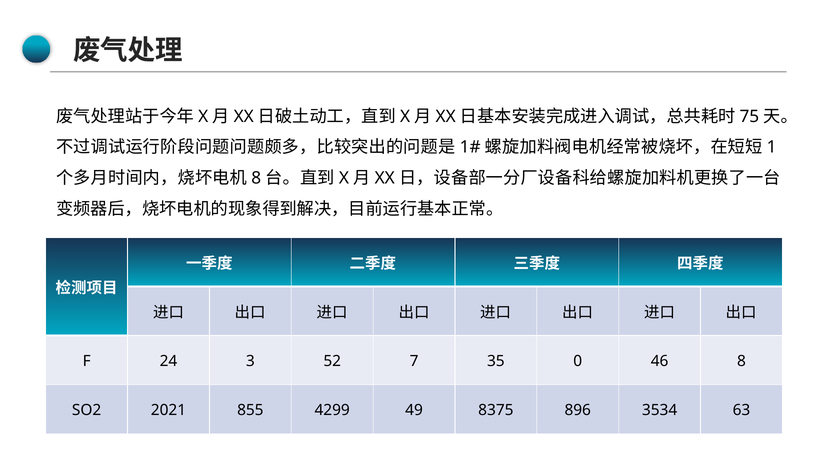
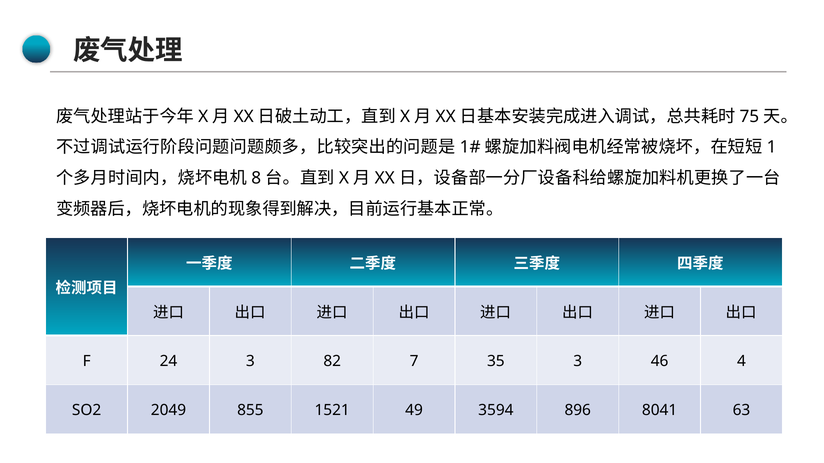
52: 52 -> 82 (332, 361)
35 0: 0 -> 3 (578, 361)
46 8: 8 -> 4 (741, 361)
2021: 2021 -> 2049 (168, 410)
4299: 4299 -> 1521 (332, 410)
8375: 8375 -> 3594 (496, 410)
3534: 3534 -> 8041 (660, 410)
